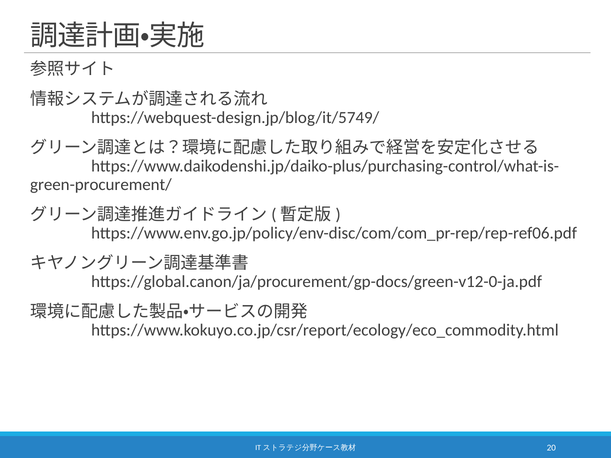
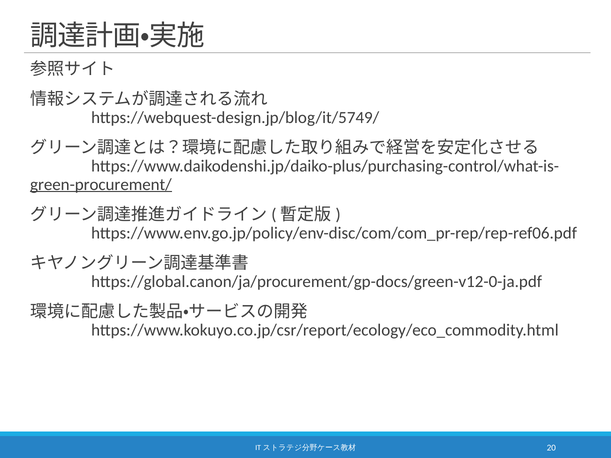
green-procurement/ underline: none -> present (101, 185)
